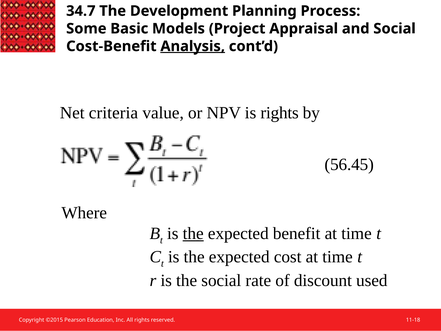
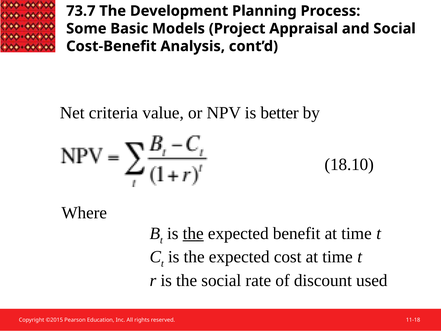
34.7: 34.7 -> 73.7 (81, 11)
Analysis underline: present -> none (193, 46)
is rights: rights -> better (280, 113)
56.45: 56.45 -> 18.10 (349, 164)
